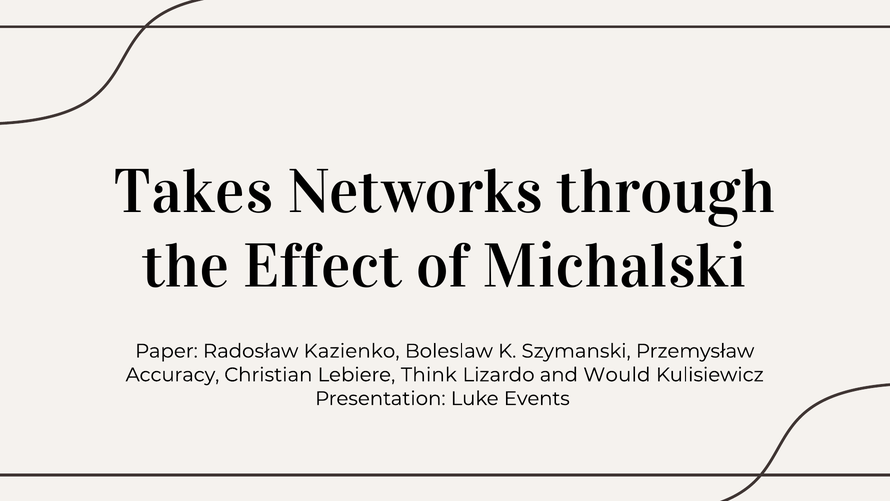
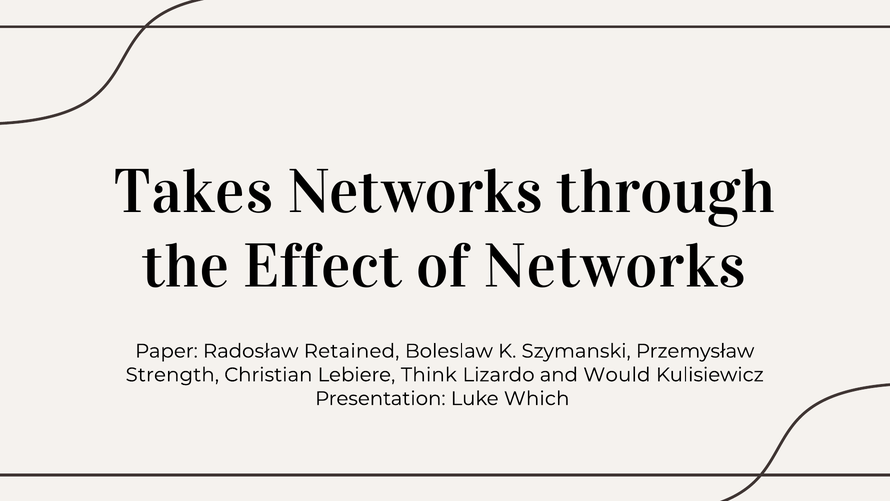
of Michalski: Michalski -> Networks (615, 266)
Kazienko: Kazienko -> Retained (352, 351)
Accuracy: Accuracy -> Strength (172, 375)
Events: Events -> Which (537, 398)
